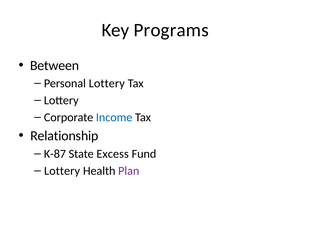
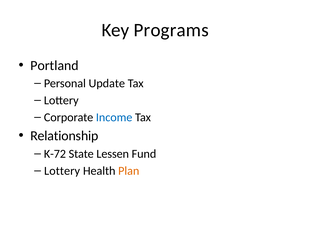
Between: Between -> Portland (55, 65)
Personal Lottery: Lottery -> Update (107, 83)
K-87: K-87 -> K-72 (55, 153)
Excess: Excess -> Lessen (113, 153)
Plan colour: purple -> orange (129, 170)
